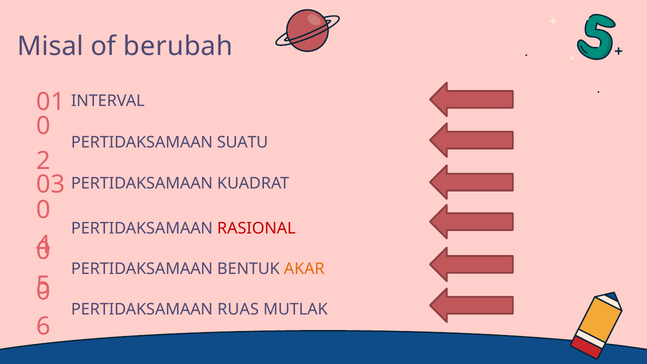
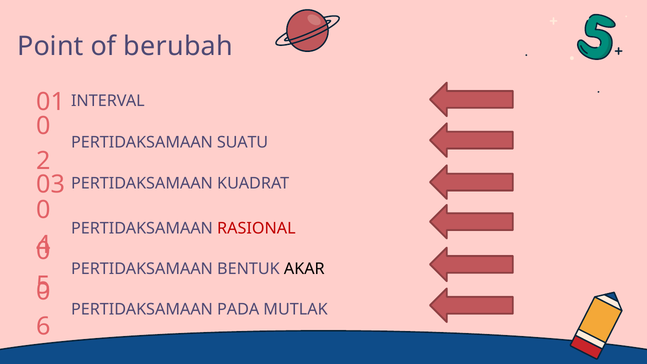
Misal: Misal -> Point (50, 46)
AKAR colour: orange -> black (304, 269)
RUAS: RUAS -> PADA (238, 310)
